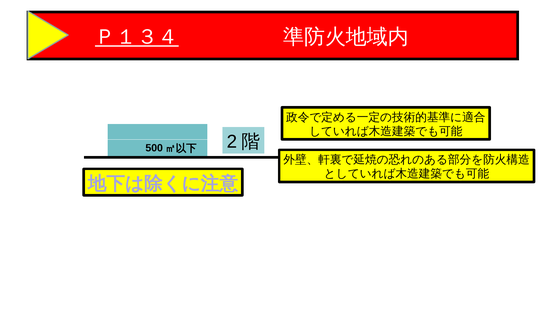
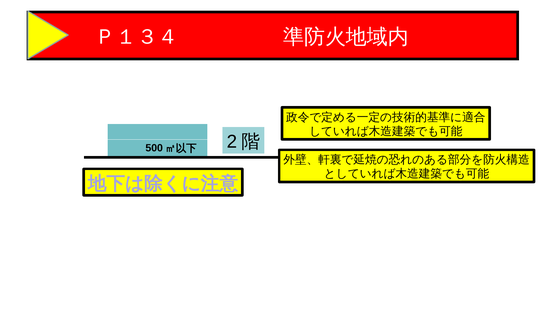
Ｐ１３４ underline: present -> none (137, 37)
